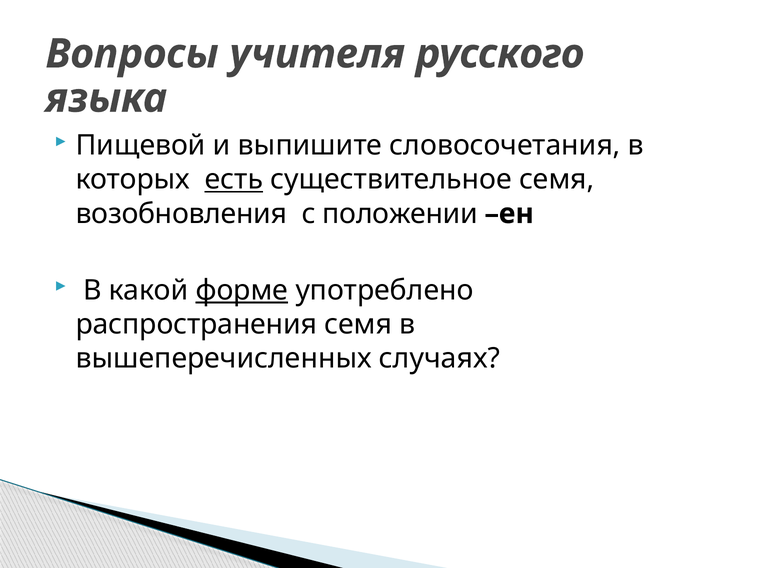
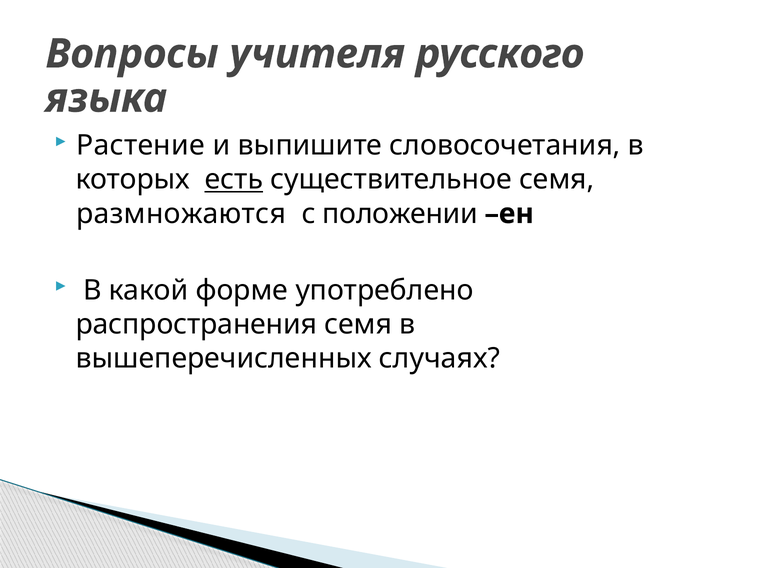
Пищевой: Пищевой -> Растение (140, 146)
возобновления: возобновления -> размножаются (181, 214)
форме underline: present -> none (242, 291)
